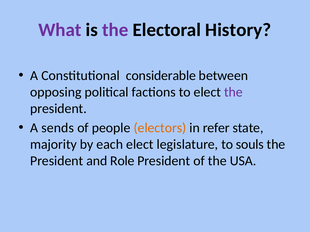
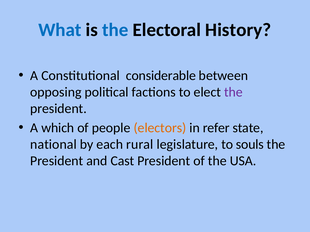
What colour: purple -> blue (60, 30)
the colour: purple -> blue (115, 30)
sends: sends -> which (58, 128)
majority: majority -> national (53, 145)
each elect: elect -> rural (140, 145)
Role: Role -> Cast (122, 161)
